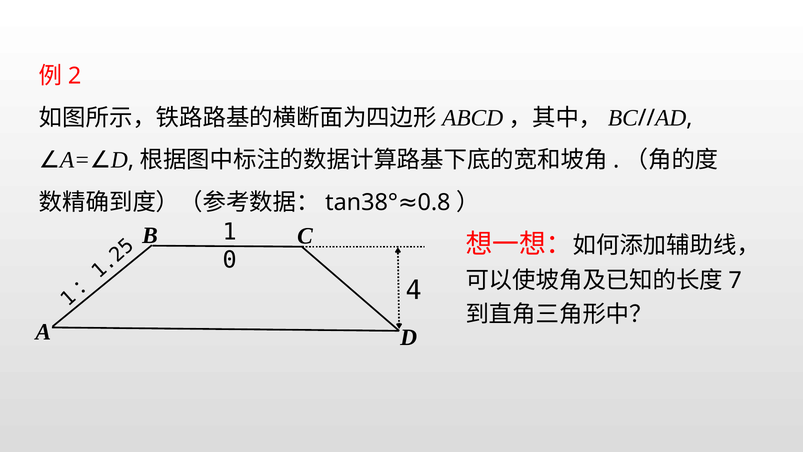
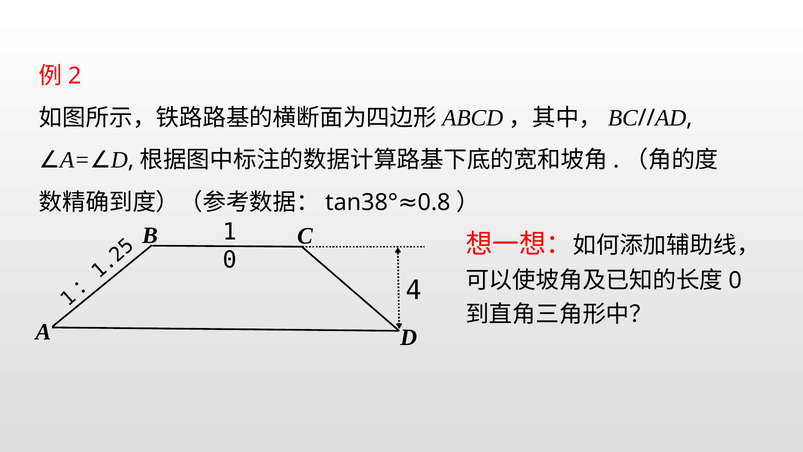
7: 7 -> 0 (735, 280)
